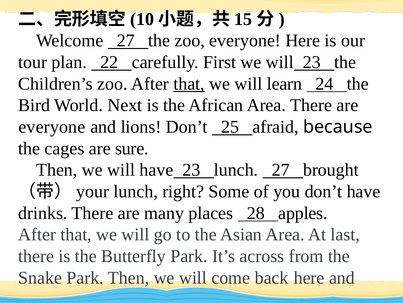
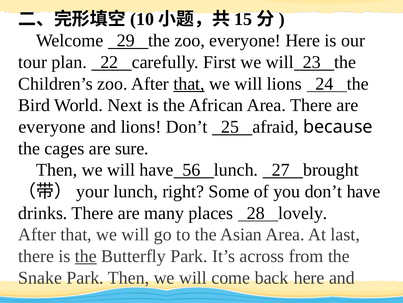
Welcome 27: 27 -> 29 (126, 41)
will learn: learn -> lions (284, 84)
have 23: 23 -> 56 (191, 170)
apples: apples -> lovely (303, 213)
the underline: none -> present (86, 256)
